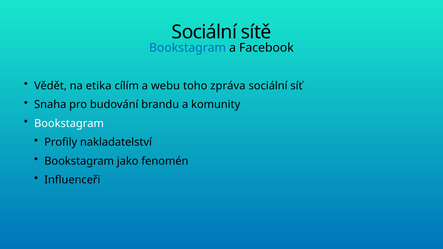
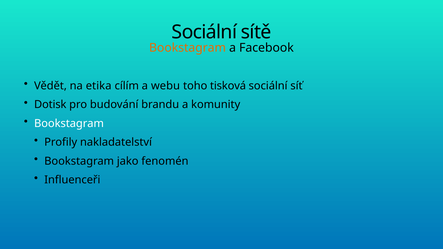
Bookstagram colour: blue -> orange (188, 48)
zpráva: zpráva -> tisková (228, 86)
Snaha: Snaha -> Dotisk (50, 105)
